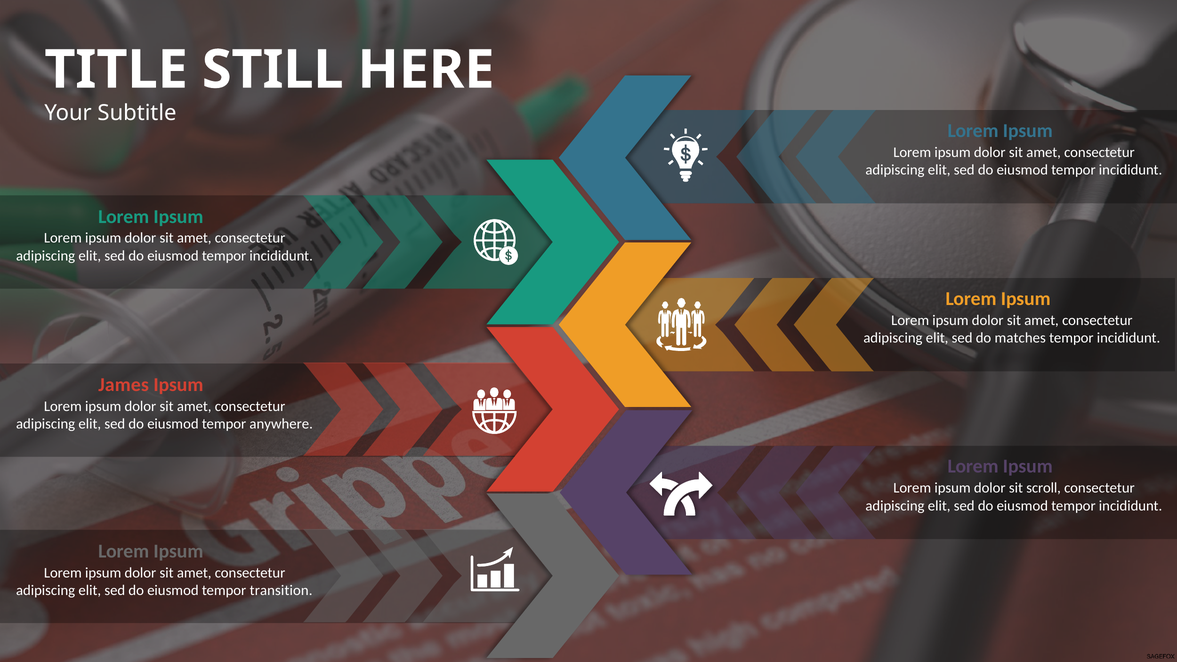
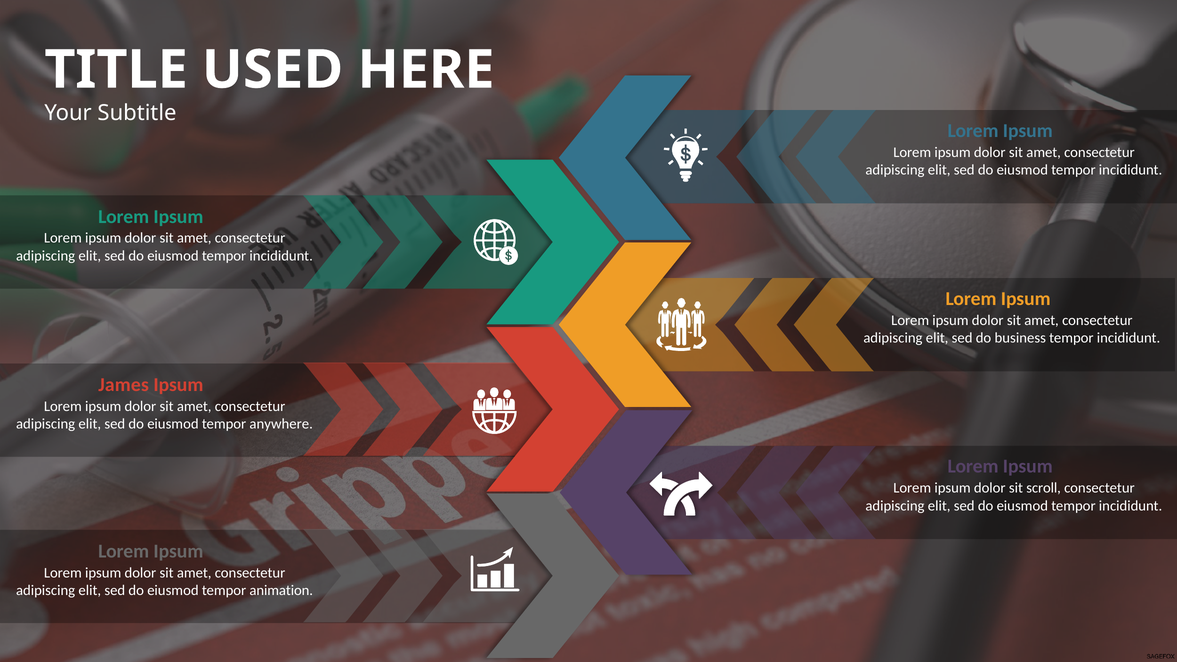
STILL: STILL -> USED (272, 70)
matches: matches -> business (1020, 338)
transition: transition -> animation (281, 590)
